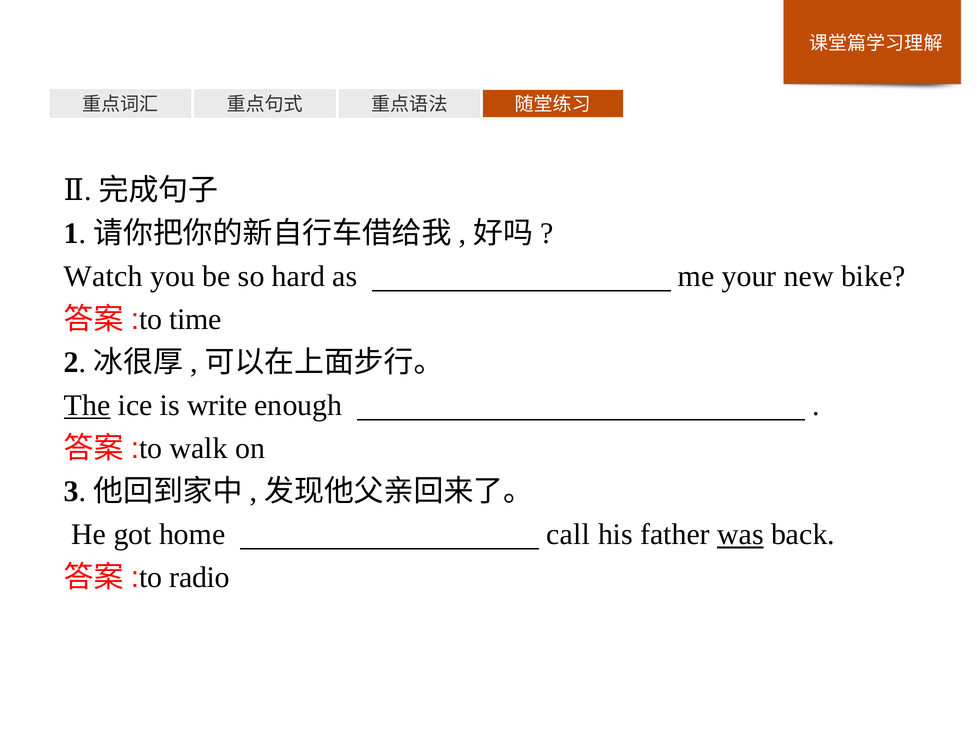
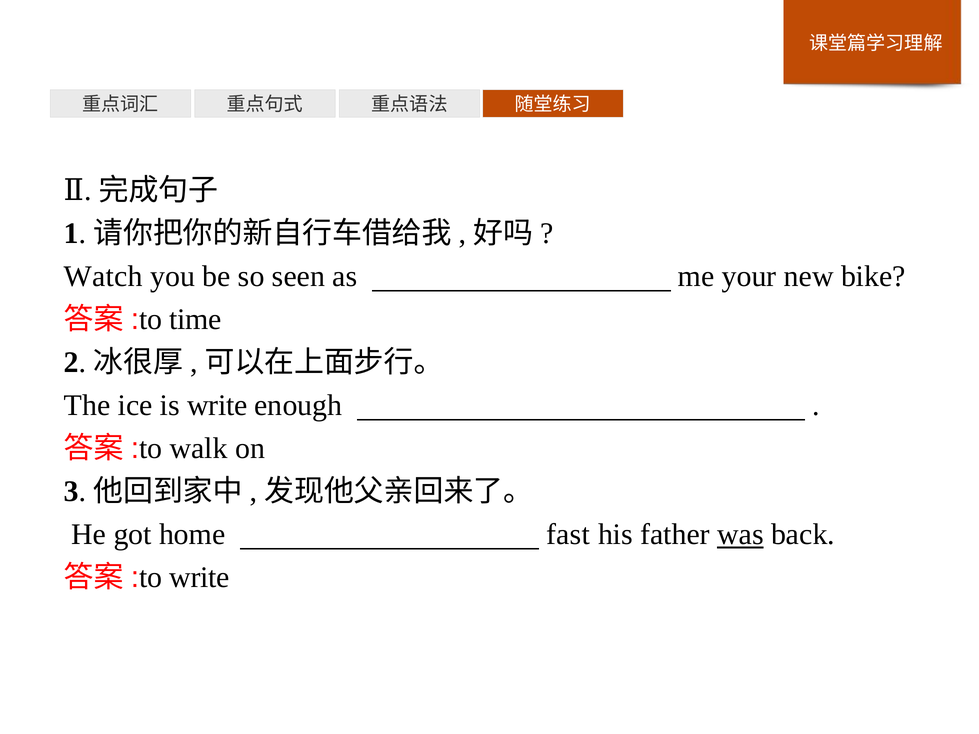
hard: hard -> seen (298, 276)
The underline: present -> none (87, 406)
call: call -> fast (568, 535)
radio: radio -> write (200, 578)
